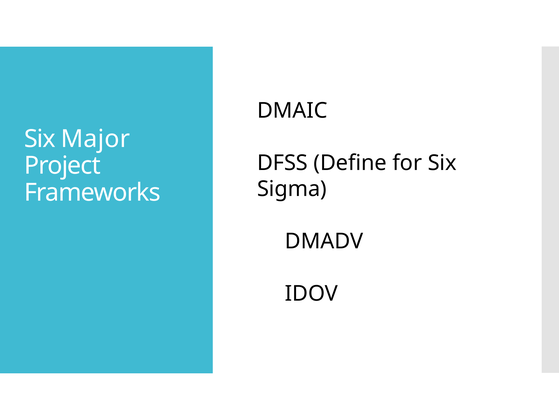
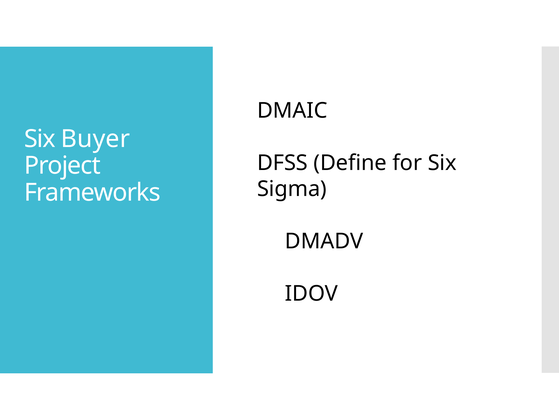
Major: Major -> Buyer (95, 139)
